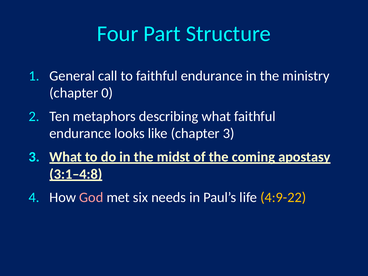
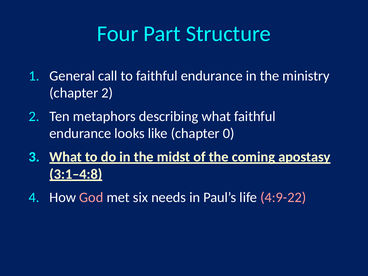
chapter 0: 0 -> 2 (107, 93)
chapter 3: 3 -> 0 (229, 134)
4:9-22 colour: yellow -> pink (283, 197)
